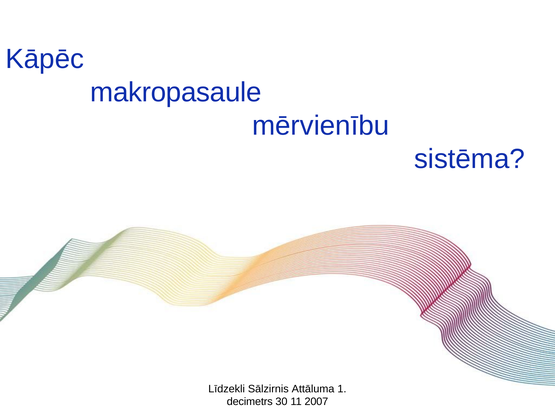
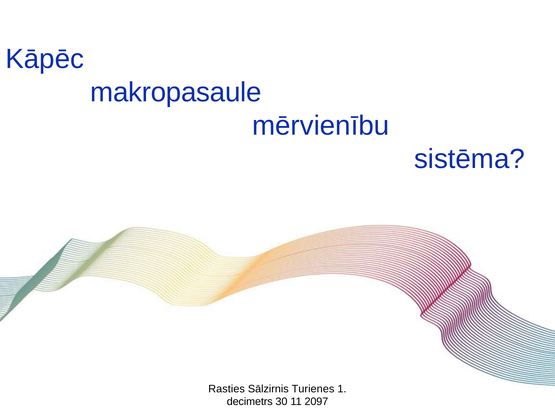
Līdzekli: Līdzekli -> Rasties (227, 389)
Attāluma: Attāluma -> Turienes (313, 389)
2007: 2007 -> 2097 (316, 402)
